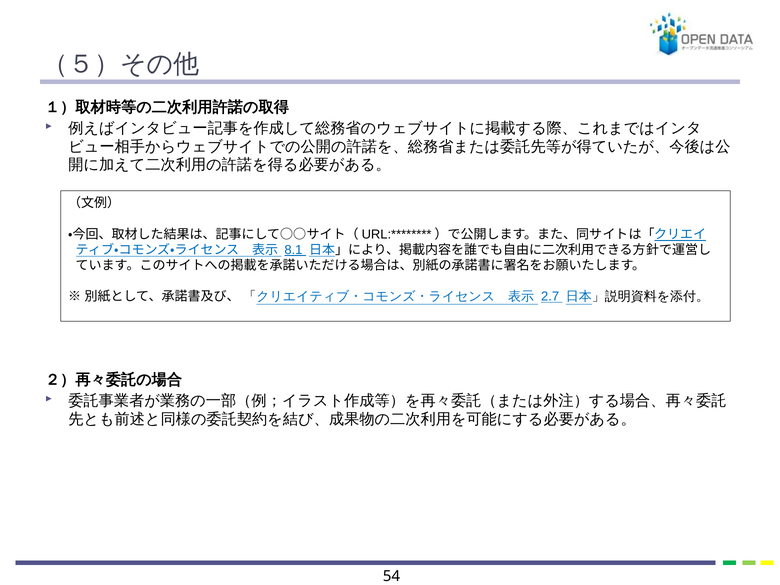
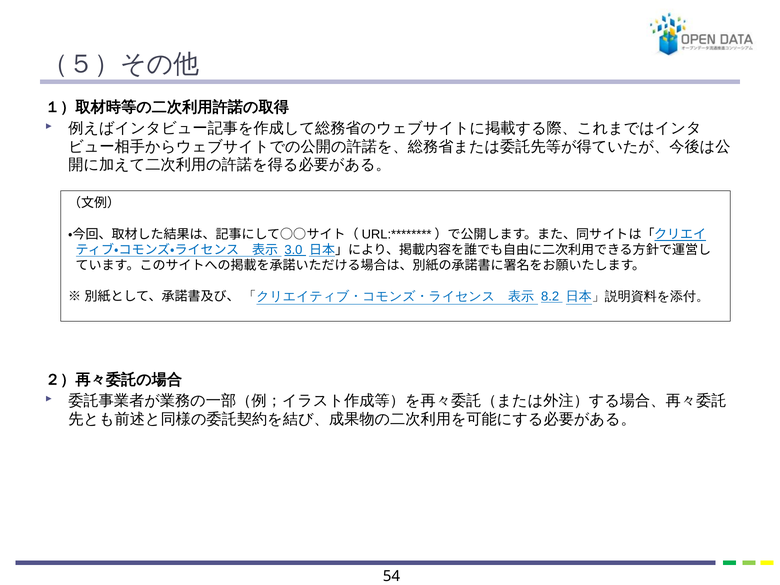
8.1: 8.1 -> 3.0 (293, 250)
2.7: 2.7 -> 8.2 (550, 297)
